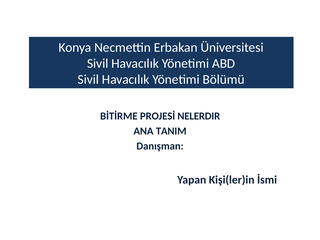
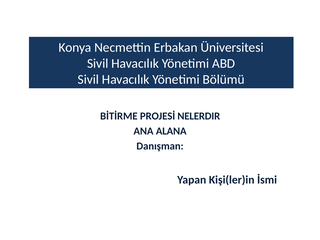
TANIM: TANIM -> ALANA (171, 131)
